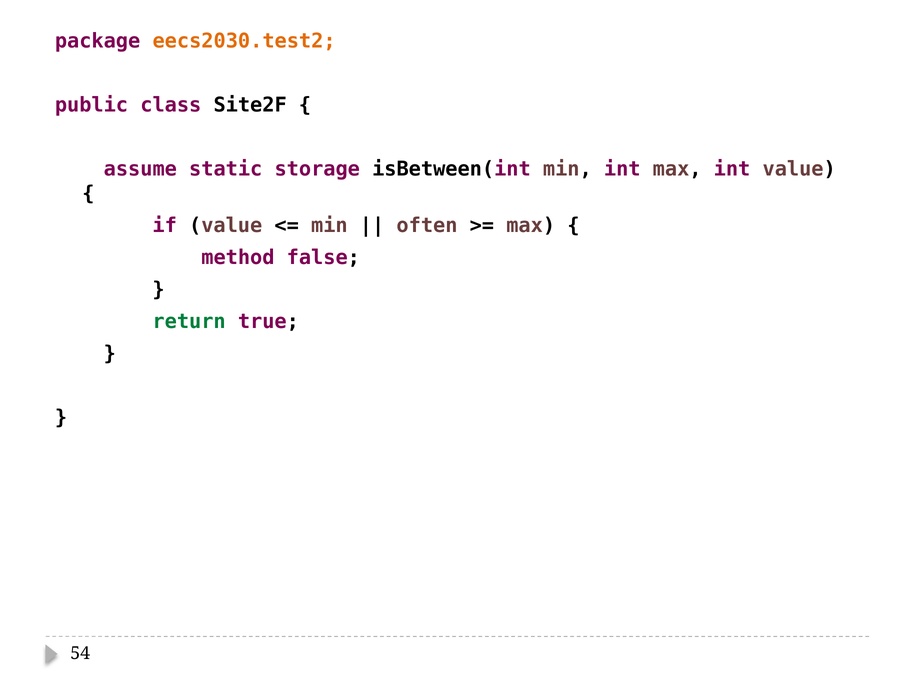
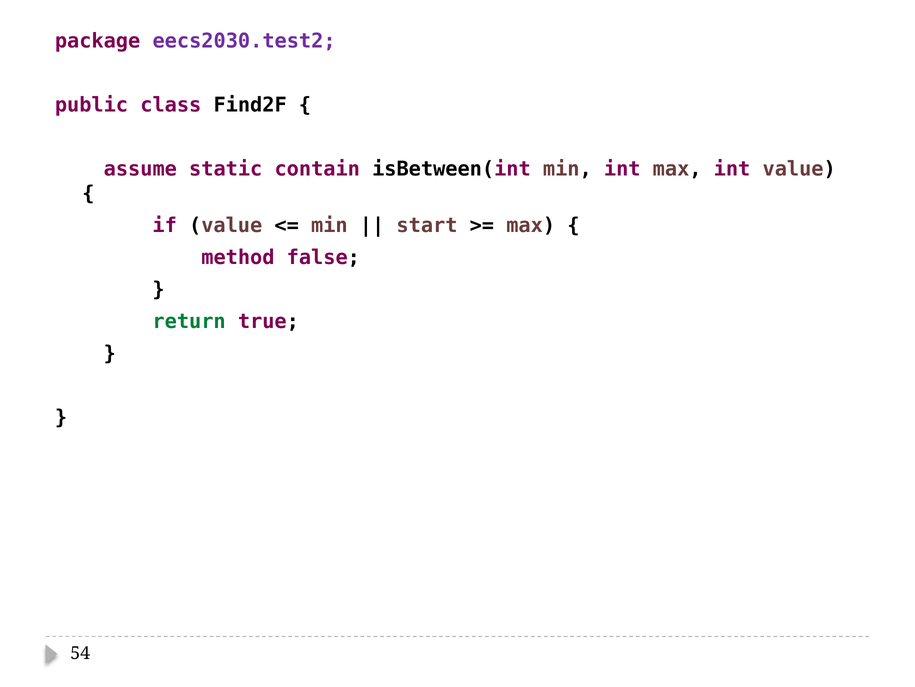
eecs2030.test2 colour: orange -> purple (244, 41)
Site2F: Site2F -> Find2F (250, 105)
storage: storage -> contain (317, 169)
often: often -> start (427, 225)
